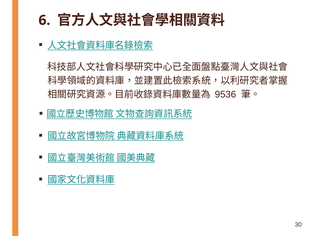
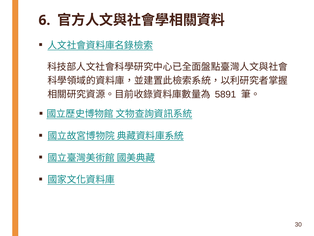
9536: 9536 -> 5891 (225, 94)
